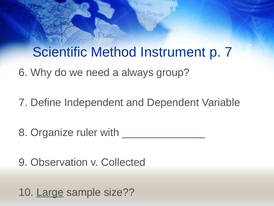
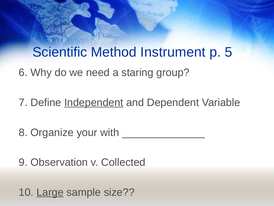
p 7: 7 -> 5 (228, 52)
always: always -> staring (137, 72)
Independent underline: none -> present (94, 102)
ruler: ruler -> your (87, 132)
